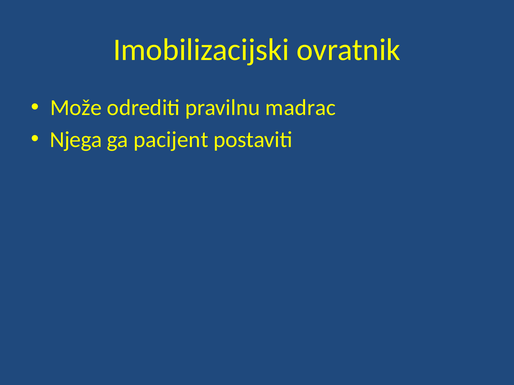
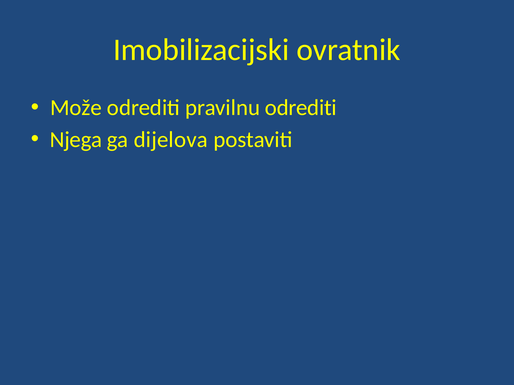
pravilnu madrac: madrac -> odrediti (301, 108)
pacijent: pacijent -> dijelova (171, 140)
